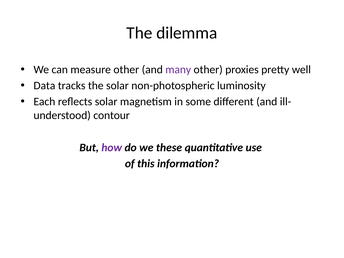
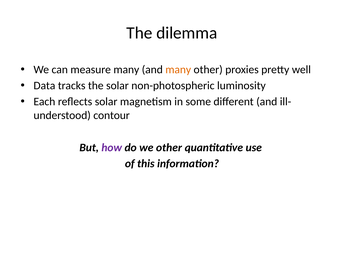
measure other: other -> many (126, 70)
many colour: purple -> orange (178, 70)
we these: these -> other (169, 148)
